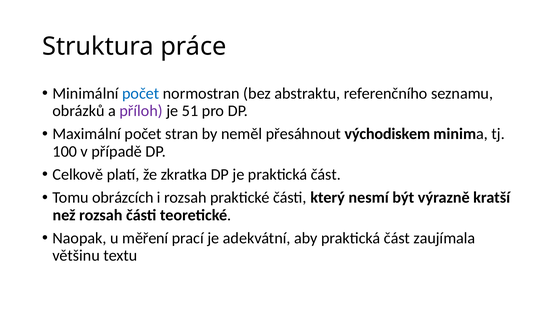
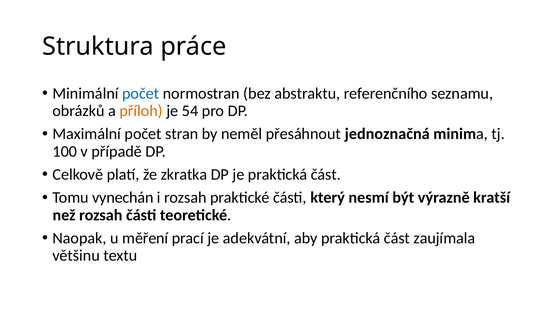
příloh colour: purple -> orange (141, 111)
51: 51 -> 54 (190, 111)
východiskem: východiskem -> jednoznačná (387, 134)
obrázcích: obrázcích -> vynechán (123, 198)
